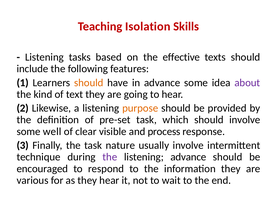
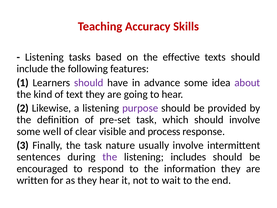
Isolation: Isolation -> Accuracy (148, 26)
should colour: orange -> purple (89, 83)
purpose colour: orange -> purple (140, 108)
technique: technique -> sentences (39, 157)
listening advance: advance -> includes (188, 157)
various: various -> written (33, 180)
